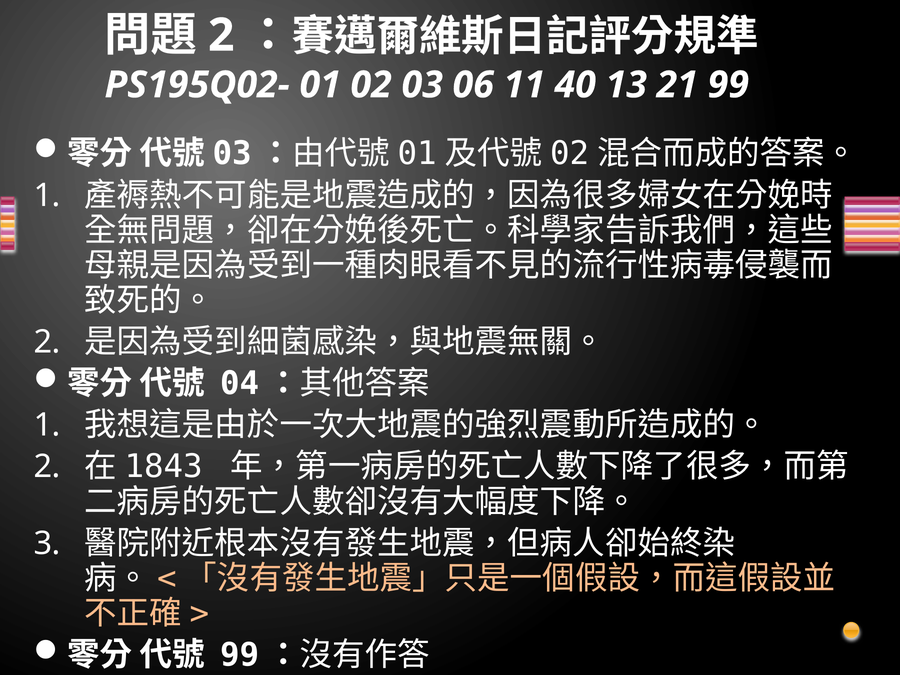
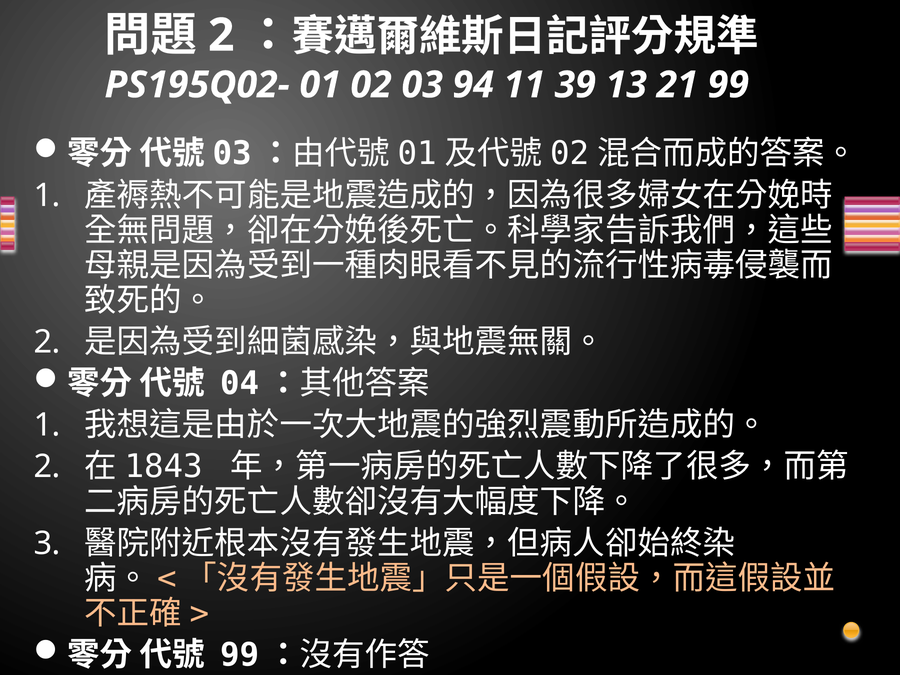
06: 06 -> 94 (473, 85)
40: 40 -> 39 (575, 85)
